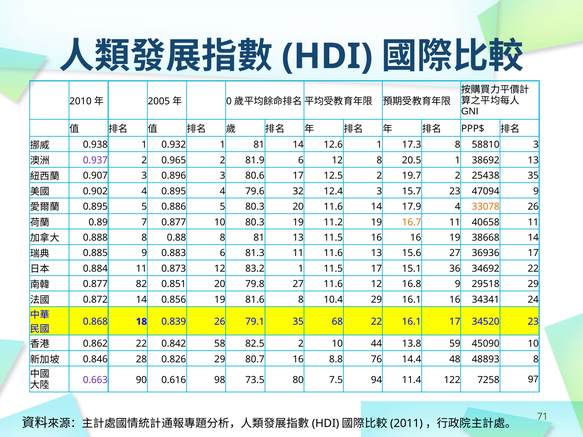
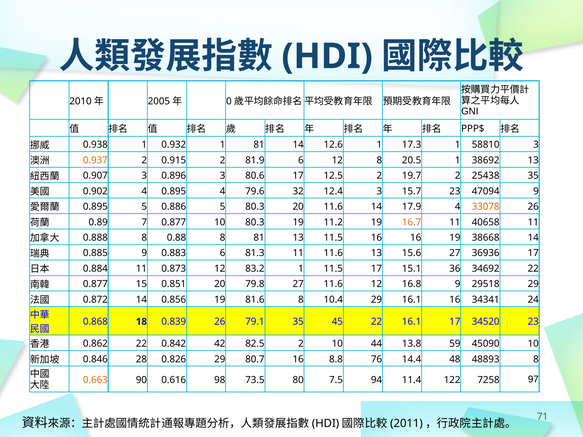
17.3 8: 8 -> 1 (458, 145)
0.937 colour: purple -> orange (95, 160)
0.965: 0.965 -> 0.915 (174, 160)
82: 82 -> 15 (141, 284)
68: 68 -> 45 (337, 322)
58: 58 -> 42 (220, 344)
0.663 colour: purple -> orange (95, 380)
